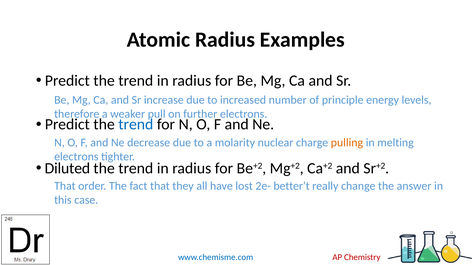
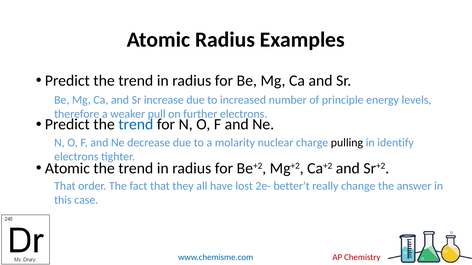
pulling colour: orange -> black (347, 143)
melting: melting -> identify (396, 143)
Diluted: Diluted -> Atomic (67, 169)
